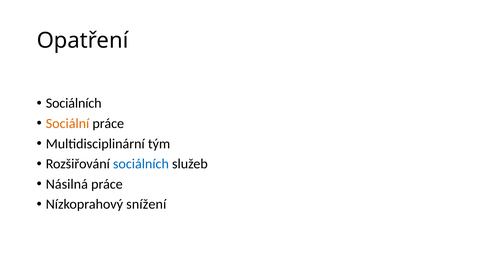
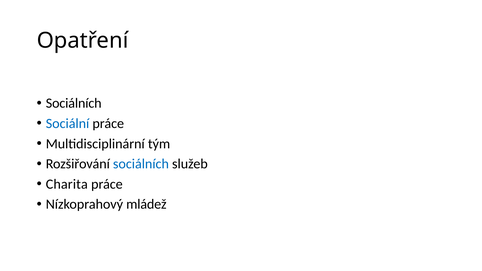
Sociální colour: orange -> blue (68, 124)
Násilná: Násilná -> Charita (67, 184)
snížení: snížení -> mládež (146, 204)
